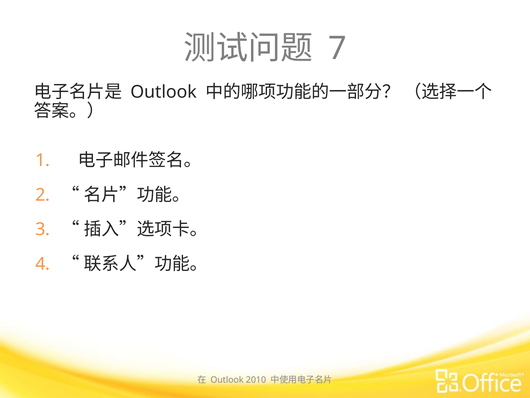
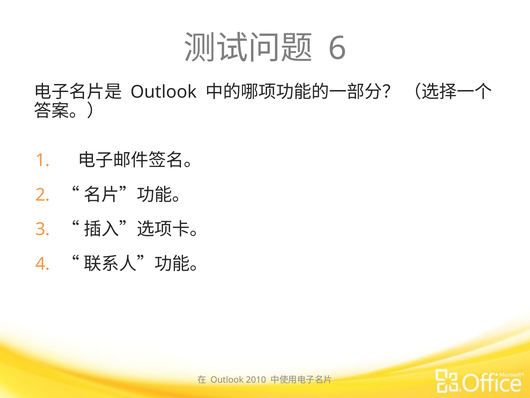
7: 7 -> 6 (337, 48)
